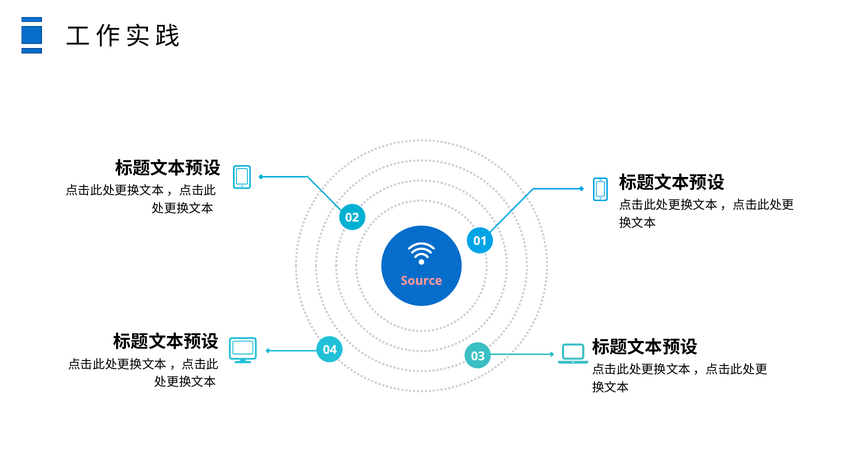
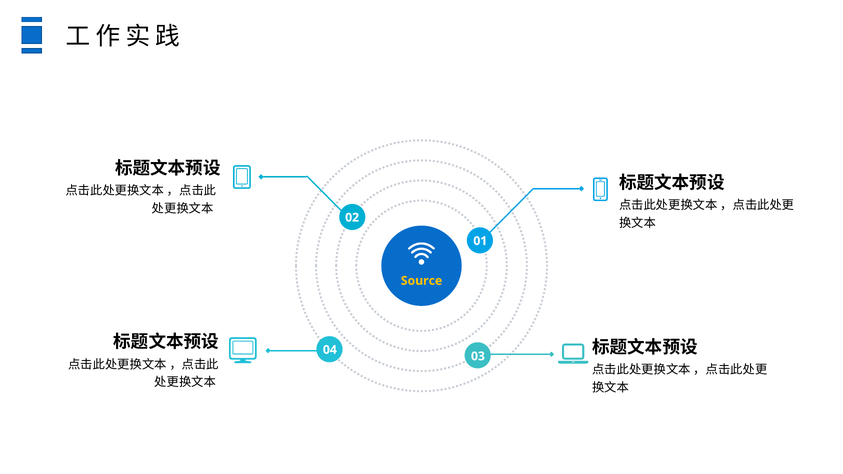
Source colour: pink -> yellow (422, 281)
